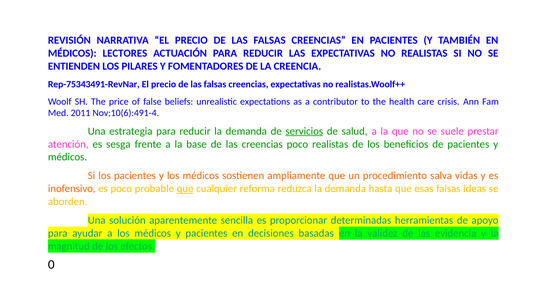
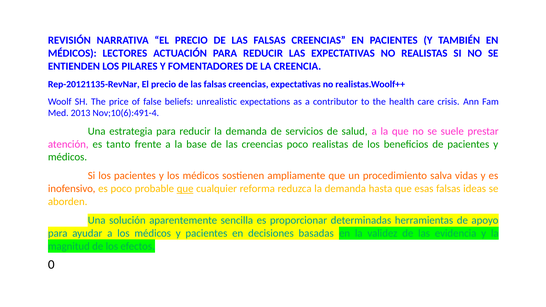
Rep-75343491-RevNar: Rep-75343491-RevNar -> Rep-20121135-RevNar (94, 84)
2011: 2011 -> 2013 (81, 113)
servicios underline: present -> none (304, 131)
sesga: sesga -> tanto (118, 144)
